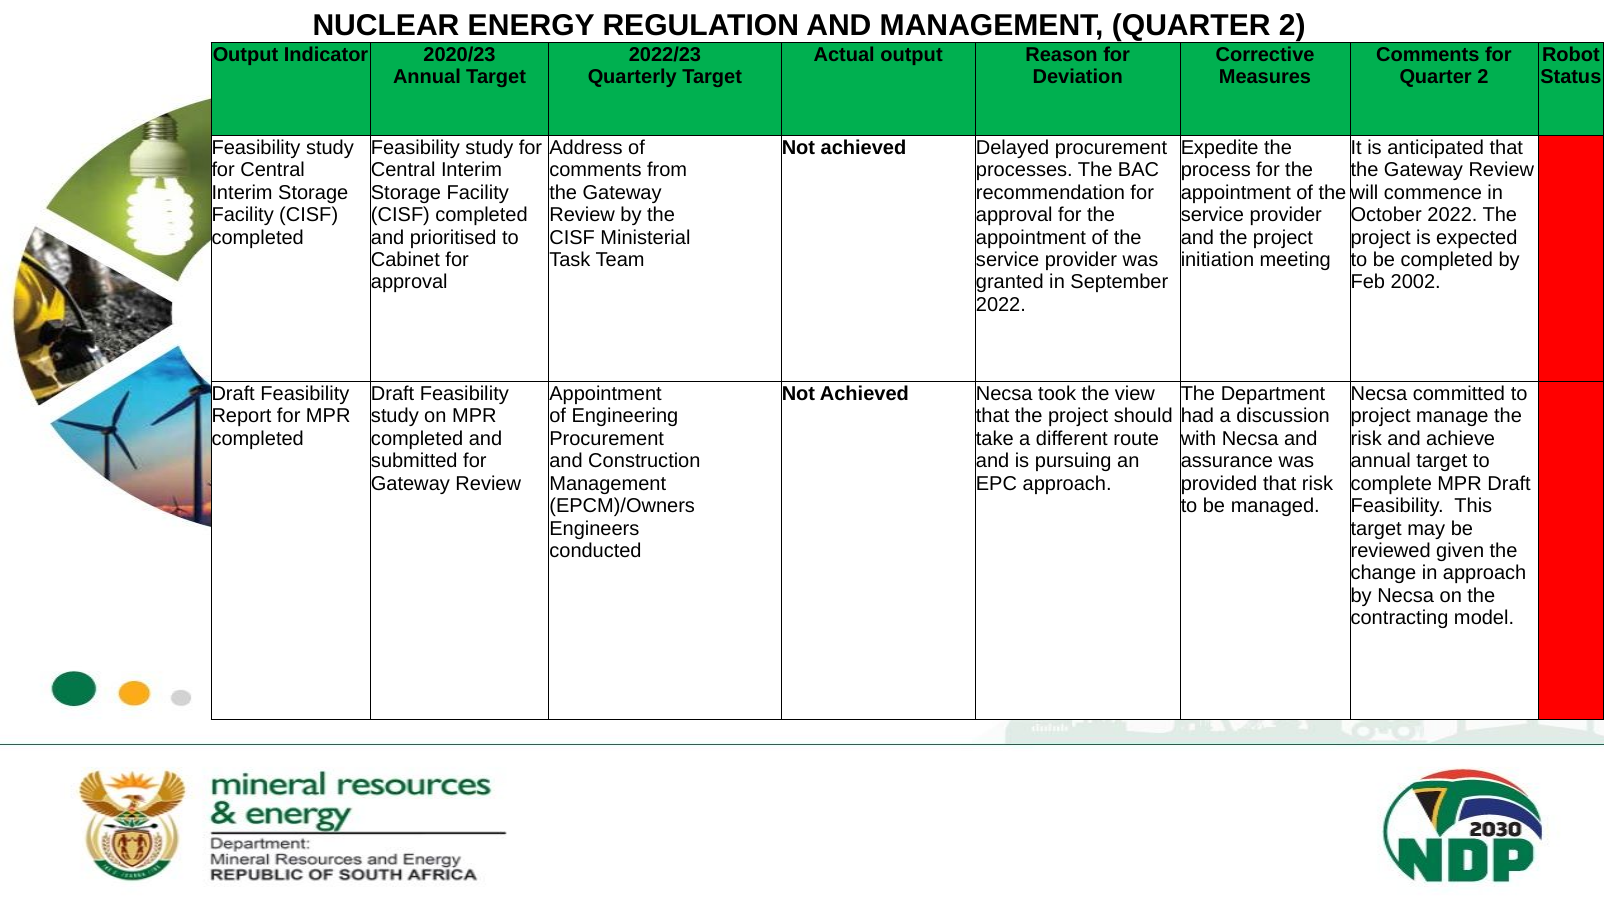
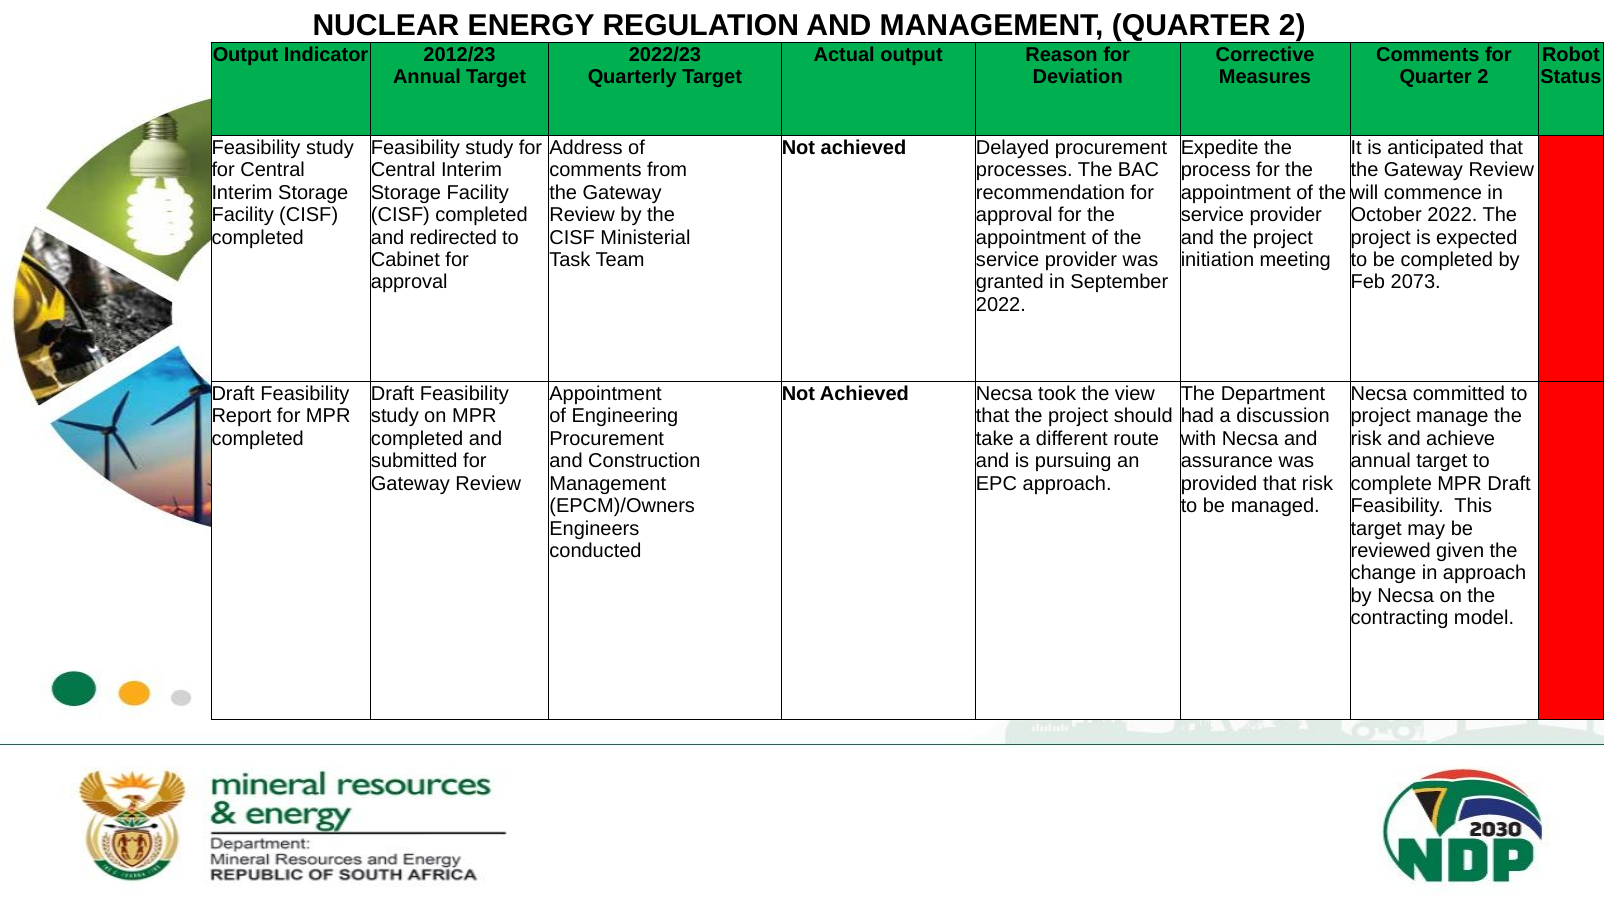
2020/23: 2020/23 -> 2012/23 (460, 55)
prioritised: prioritised -> redirected (453, 237)
2002: 2002 -> 2073 (1416, 282)
